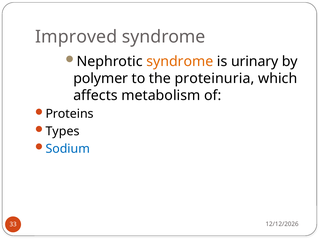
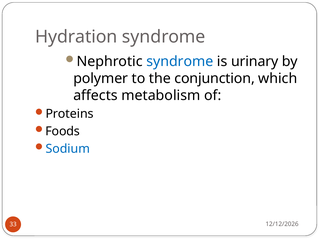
Improved: Improved -> Hydration (76, 37)
syndrome colour: orange -> blue (180, 62)
proteinuria: proteinuria -> conjunction (215, 79)
Types: Types -> Foods (63, 131)
